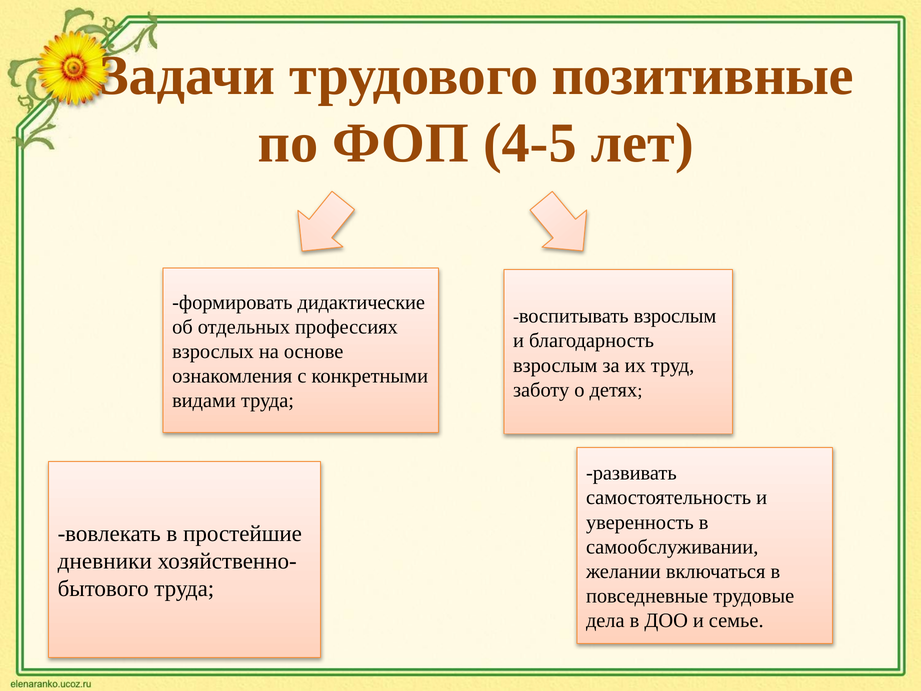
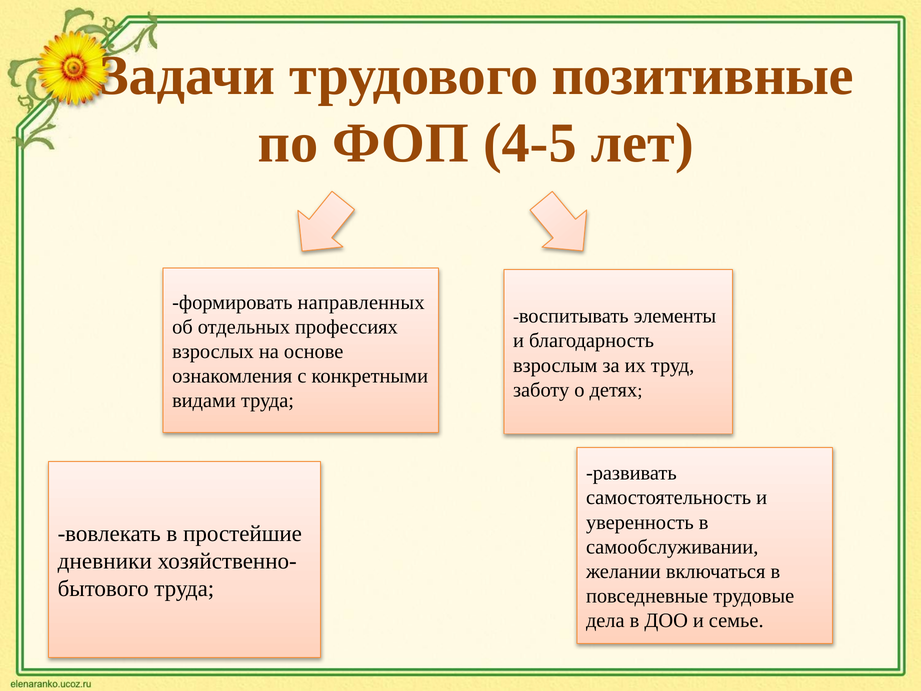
дидактические: дидактические -> направленных (361, 302)
воспитывать взрослым: взрослым -> элементы (675, 316)
